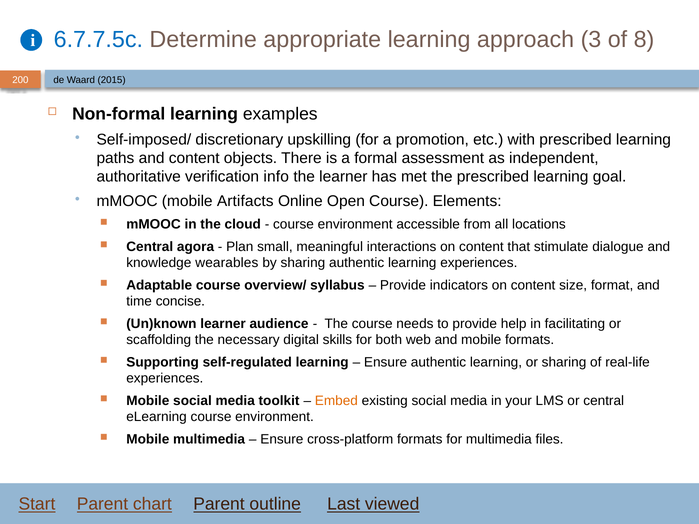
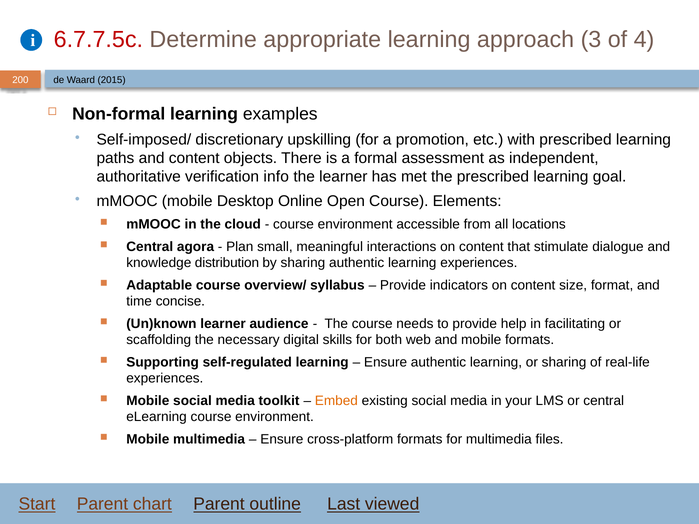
6.7.7.5c colour: blue -> red (98, 39)
8: 8 -> 4 (644, 39)
Artifacts: Artifacts -> Desktop (245, 201)
wearables: wearables -> distribution (227, 263)
